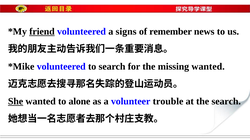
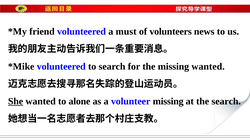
friend underline: present -> none (42, 32)
signs: signs -> must (126, 32)
remember: remember -> volunteers (171, 32)
volunteer trouble: trouble -> missing (168, 102)
